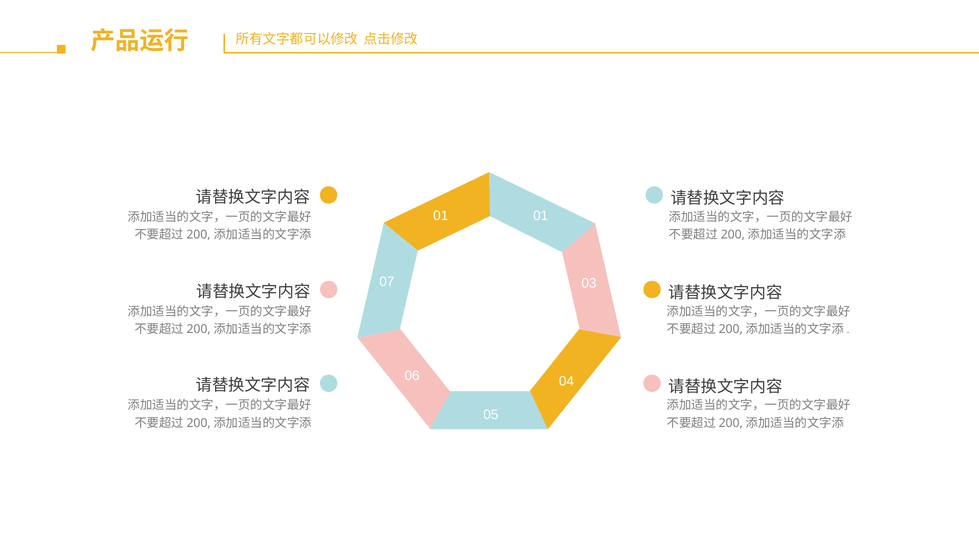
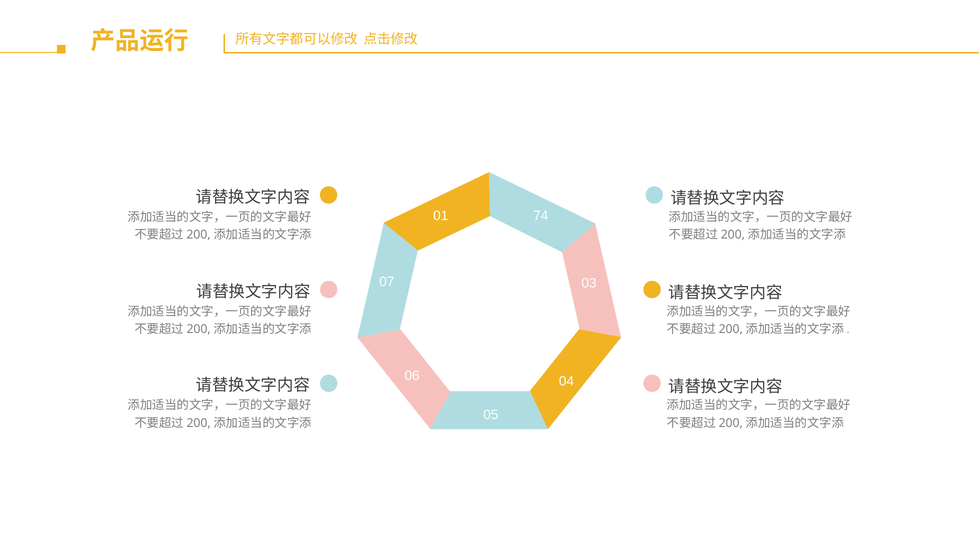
01 01: 01 -> 74 (541, 216)
